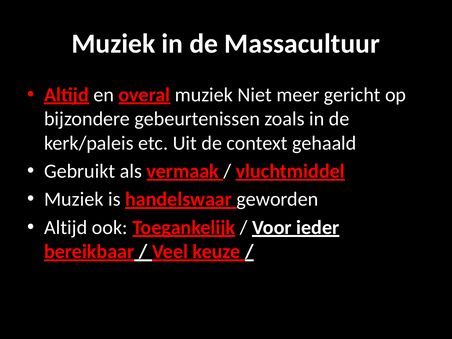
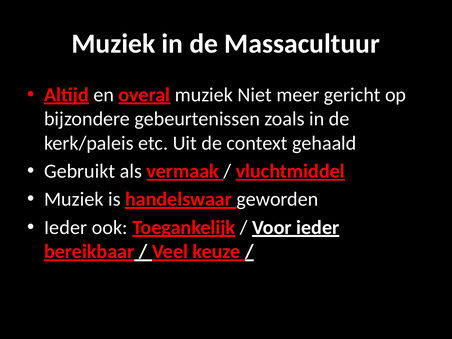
Altijd: Altijd -> Ieder (66, 227)
